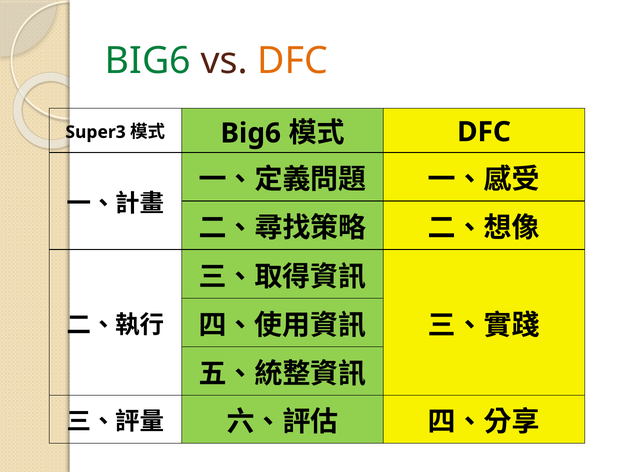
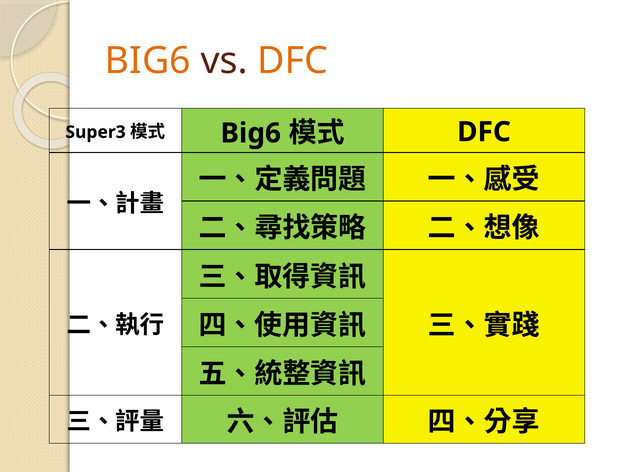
BIG6 colour: green -> orange (148, 61)
